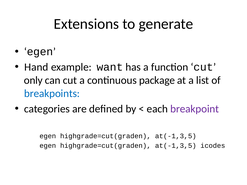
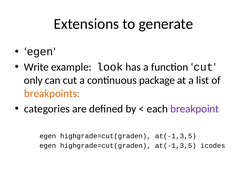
Hand: Hand -> Write (36, 67)
want: want -> look (110, 67)
breakpoints colour: blue -> orange (52, 94)
